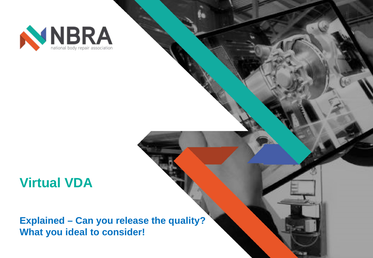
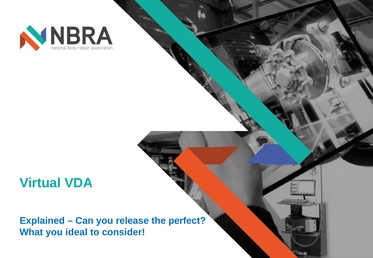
quality: quality -> perfect (187, 221)
